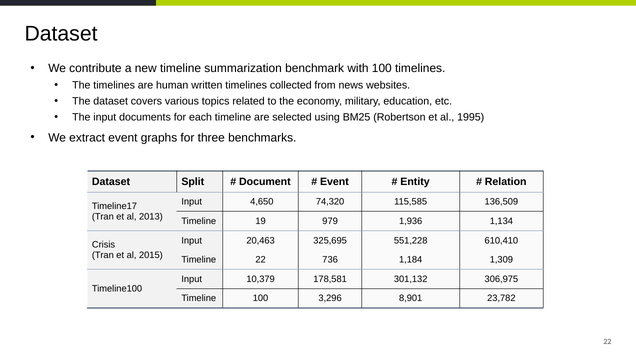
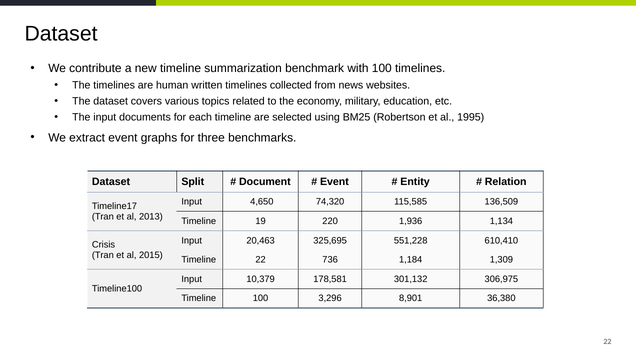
979: 979 -> 220 (330, 221)
23,782: 23,782 -> 36,380 (501, 298)
